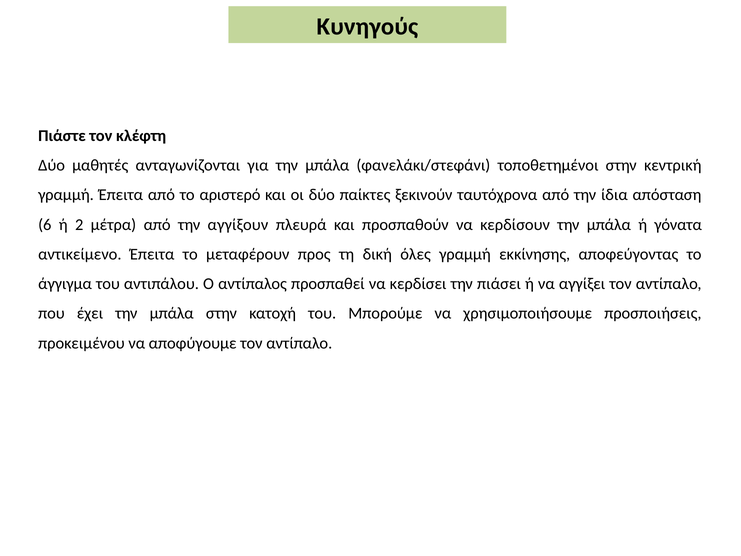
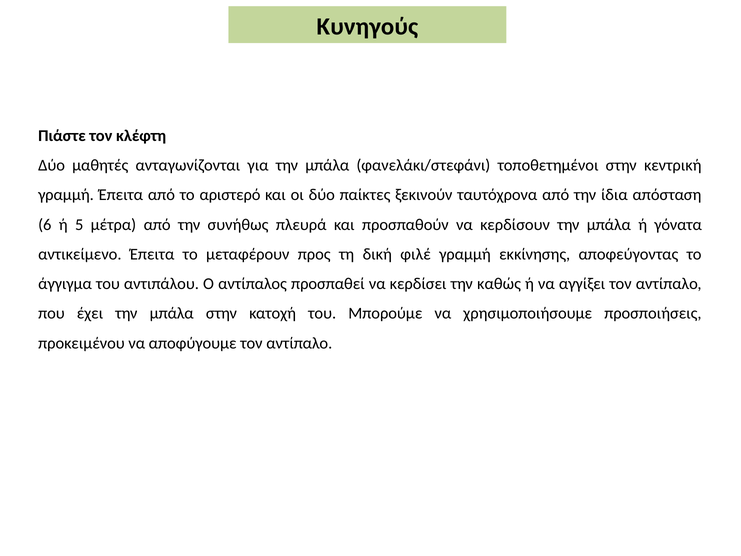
2: 2 -> 5 (79, 224)
αγγίξουν: αγγίξουν -> συνήθως (238, 224)
όλες: όλες -> φιλέ (416, 254)
πιάσει: πιάσει -> καθώς (499, 284)
